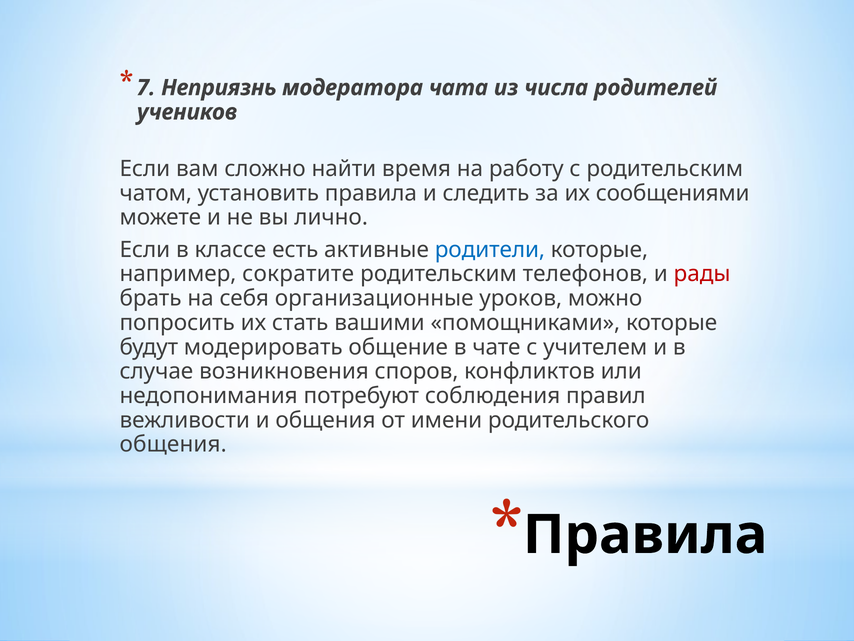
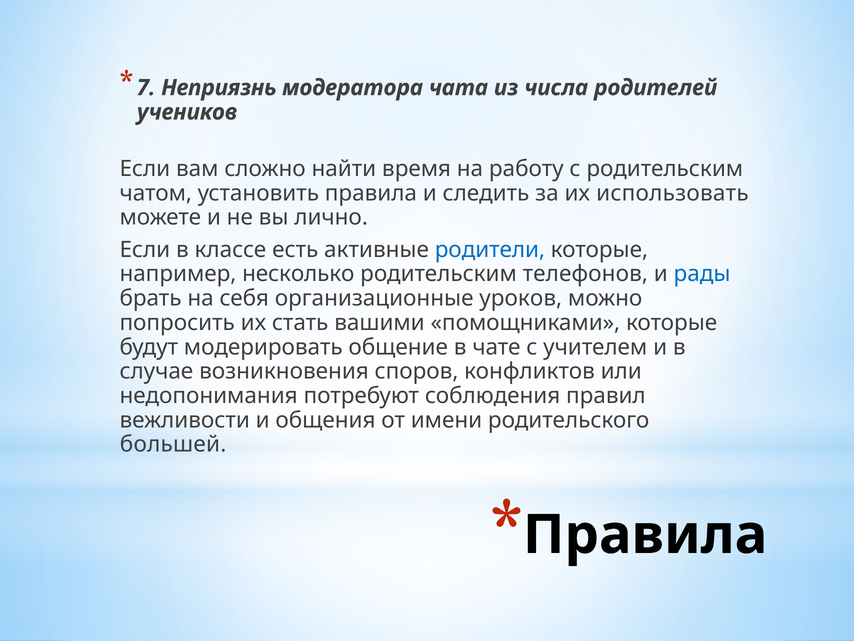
сообщениями: сообщениями -> использовать (672, 193)
сократите: сократите -> несколько (298, 274)
рады colour: red -> blue (702, 274)
общения: общения -> большей (173, 444)
